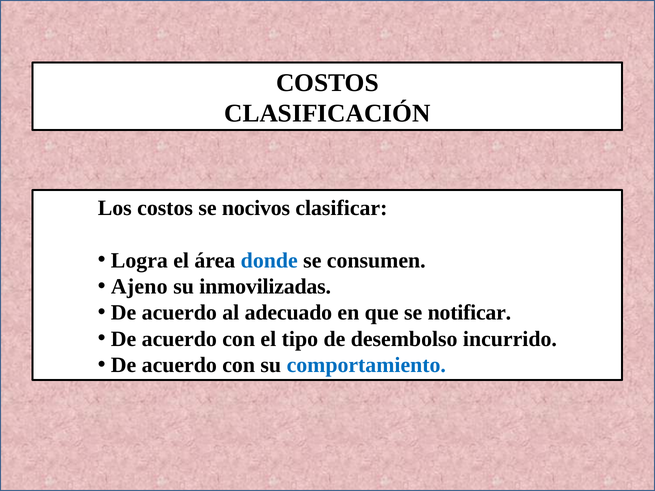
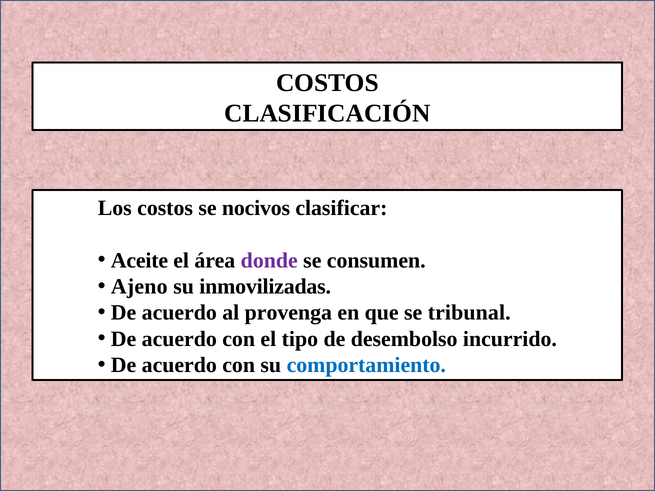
Logra: Logra -> Aceite (139, 261)
donde colour: blue -> purple (269, 261)
adecuado: adecuado -> provenga (288, 313)
notificar: notificar -> tribunal (469, 313)
